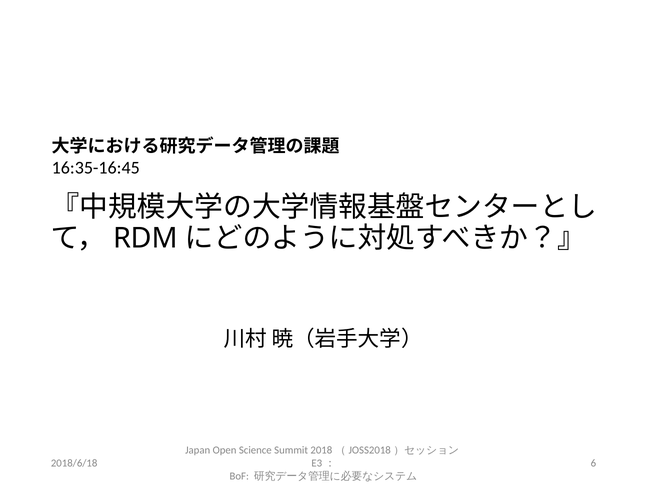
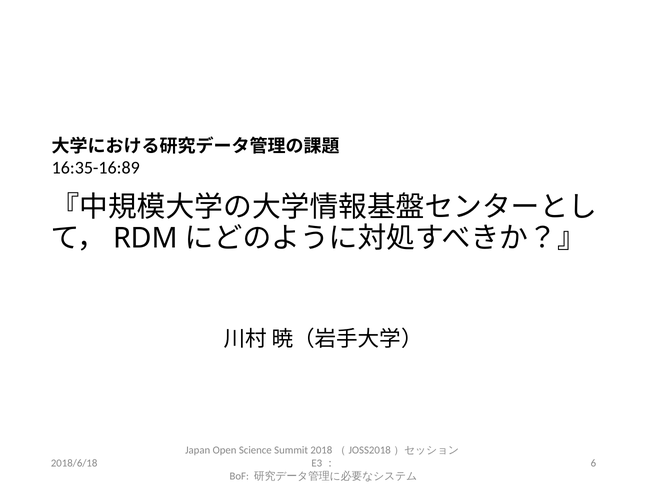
16:35-16:45: 16:35-16:45 -> 16:35-16:89 (96, 168)
